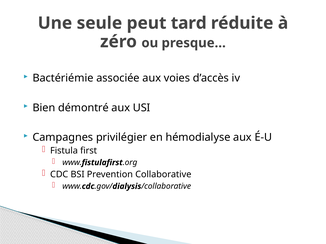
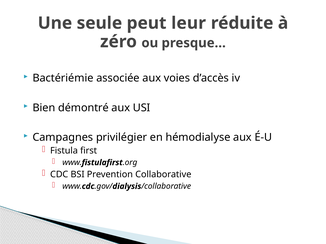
tard: tard -> leur (189, 23)
